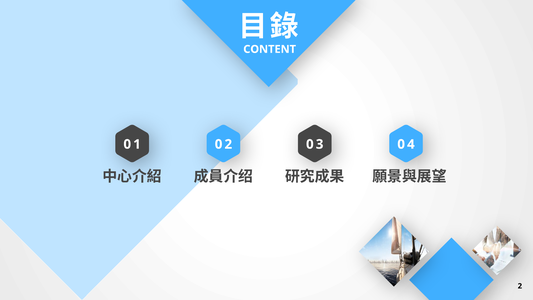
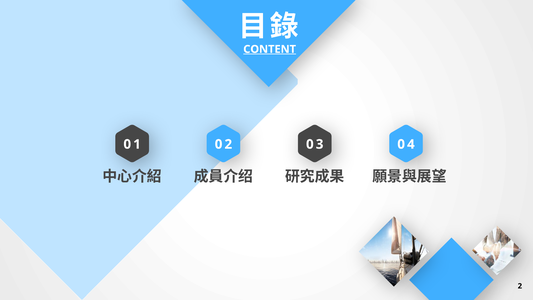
CONTENT underline: none -> present (270, 49)
